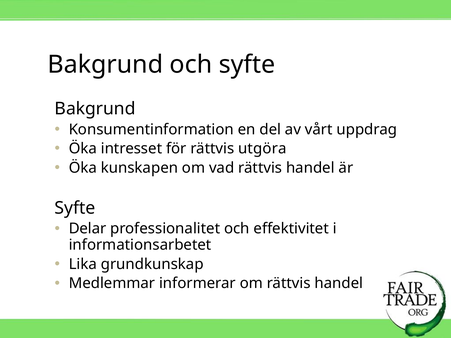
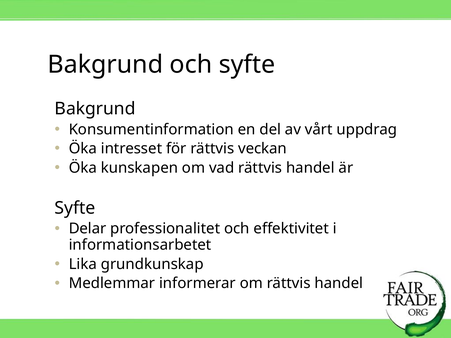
utgöra: utgöra -> veckan (263, 149)
